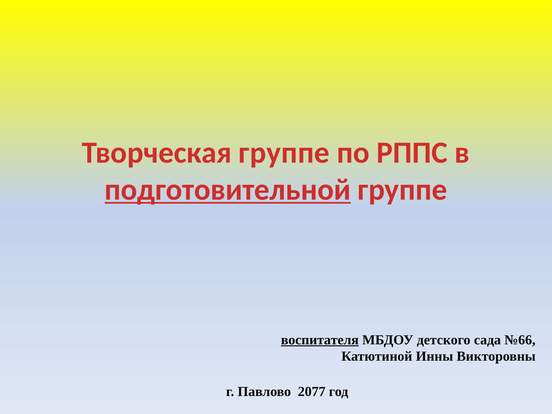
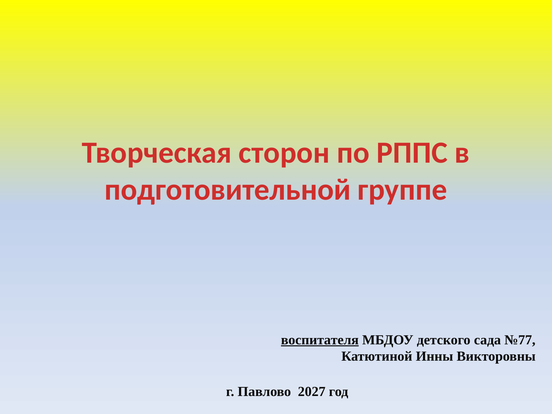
Творческая группе: группе -> сторон (284, 153)
подготовительной underline: present -> none (228, 190)
№66: №66 -> №77 (520, 340)
2077: 2077 -> 2027 (312, 391)
